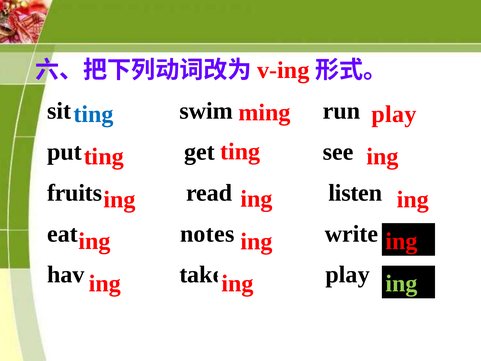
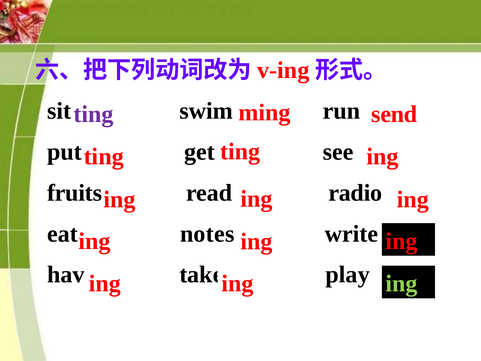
ting colour: blue -> purple (94, 114)
ming play: play -> send (394, 114)
listen: listen -> radio (355, 193)
